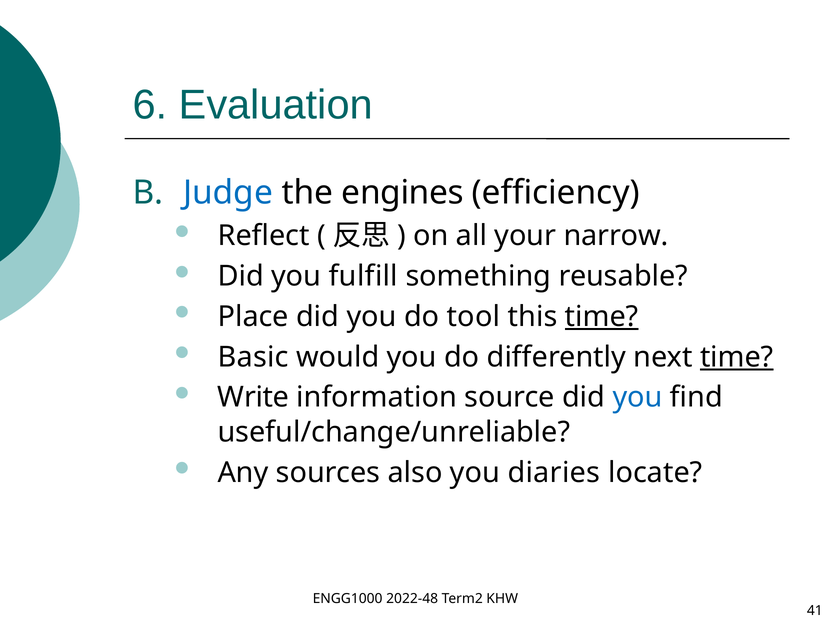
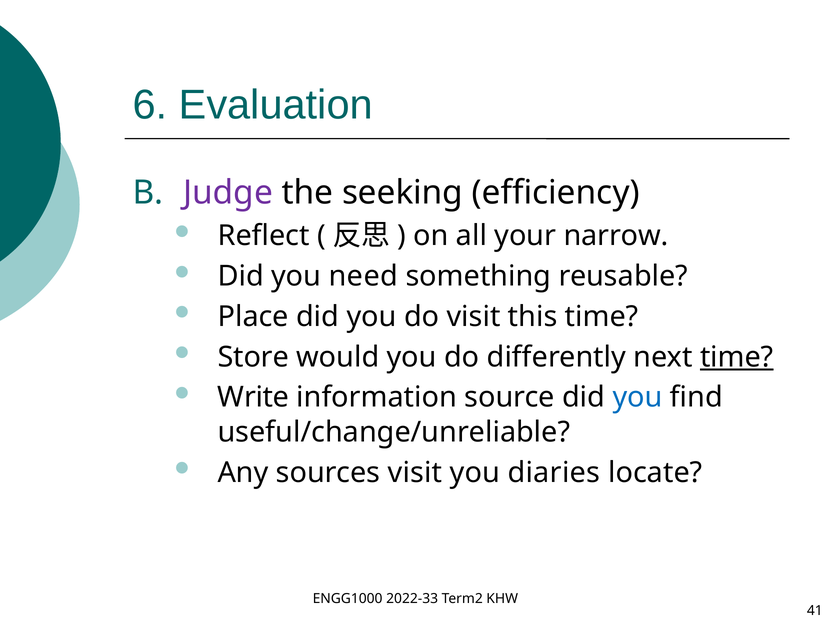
Judge colour: blue -> purple (228, 193)
engines: engines -> seeking (403, 193)
fulfill: fulfill -> need (363, 276)
do tool: tool -> visit (474, 316)
time underline: present -> none (602, 316)
Basic: Basic -> Store (253, 357)
sources also: also -> visit (415, 472)
2022-48: 2022-48 -> 2022-33 (412, 598)
